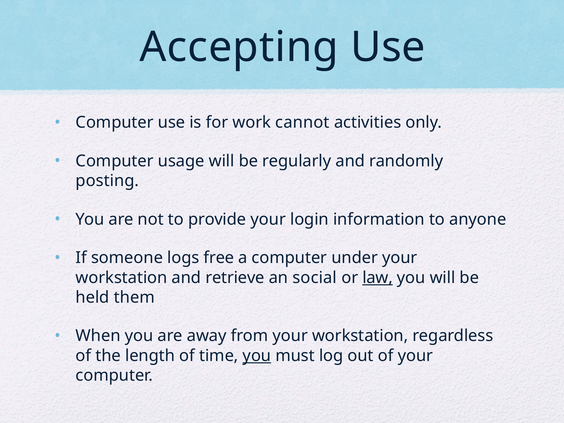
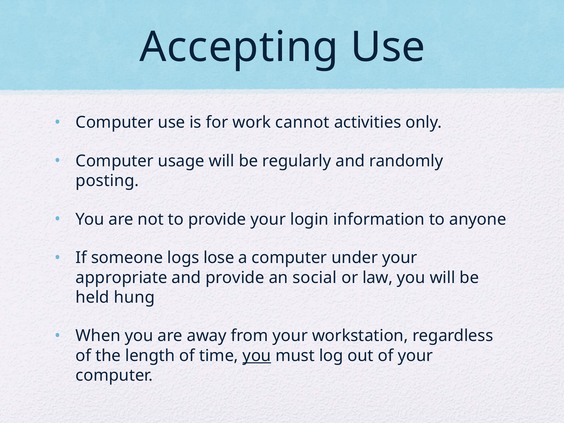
free: free -> lose (219, 258)
workstation: workstation -> appropriate (121, 278)
and retrieve: retrieve -> provide (235, 278)
law underline: present -> none (378, 278)
them: them -> hung (134, 297)
